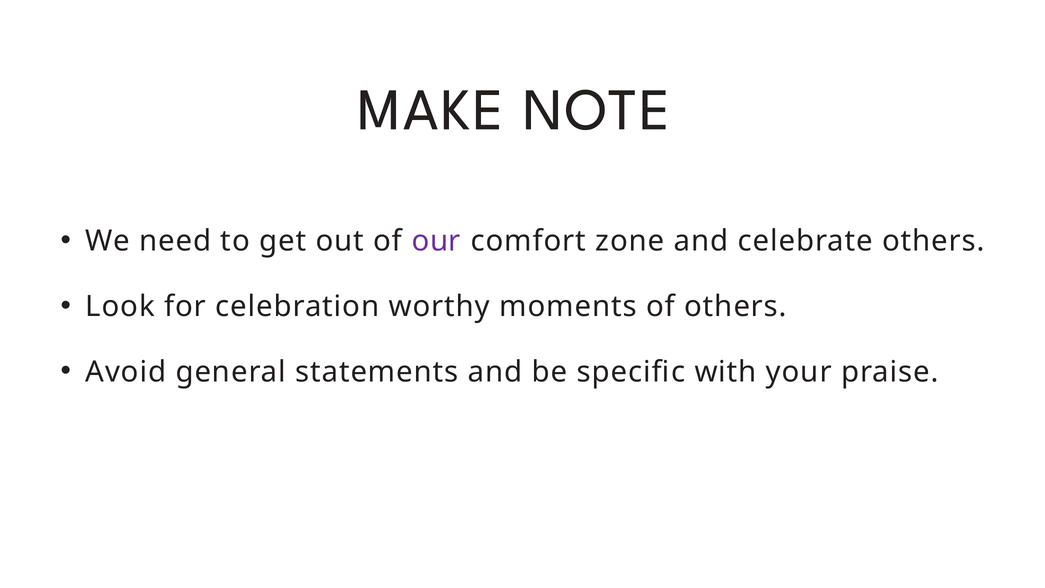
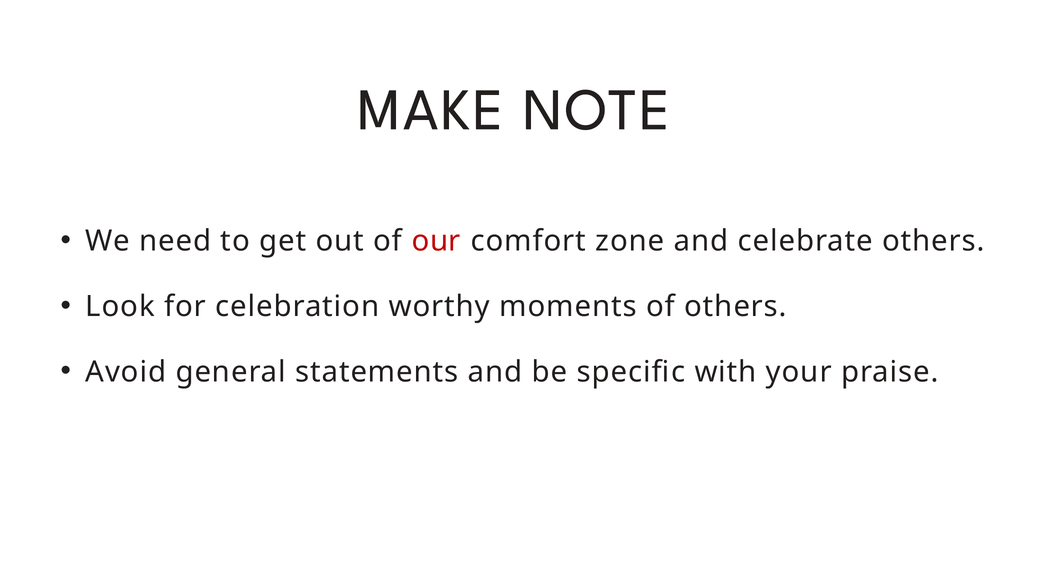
our colour: purple -> red (436, 241)
